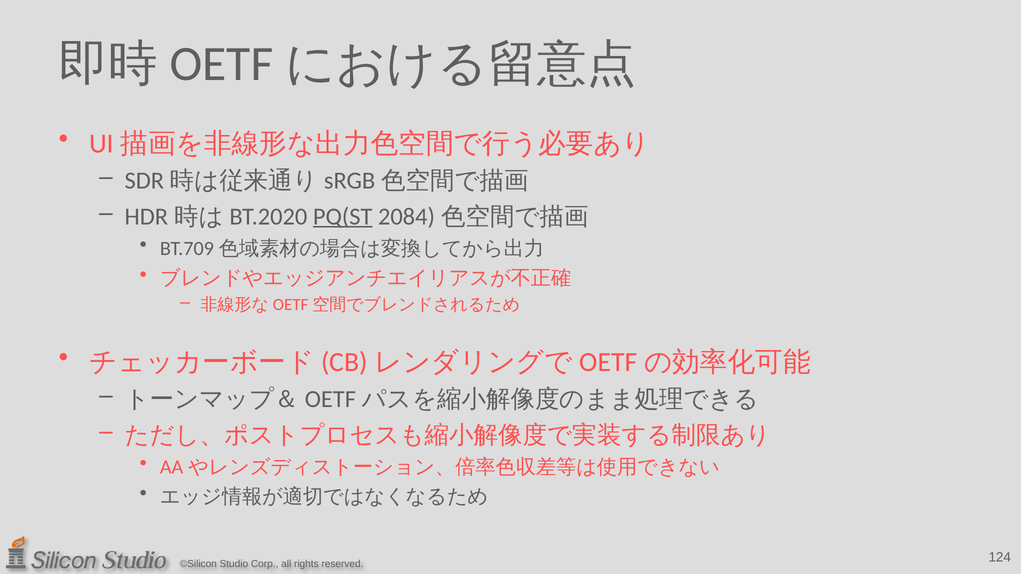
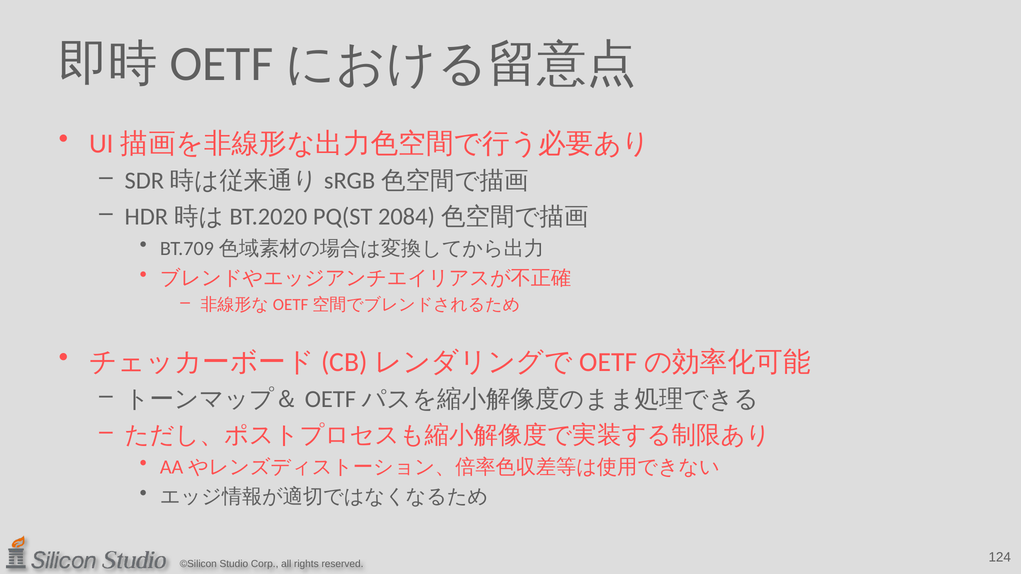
PQ(ST underline: present -> none (343, 217)
